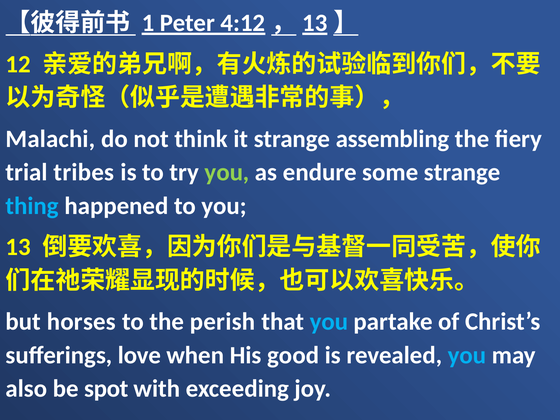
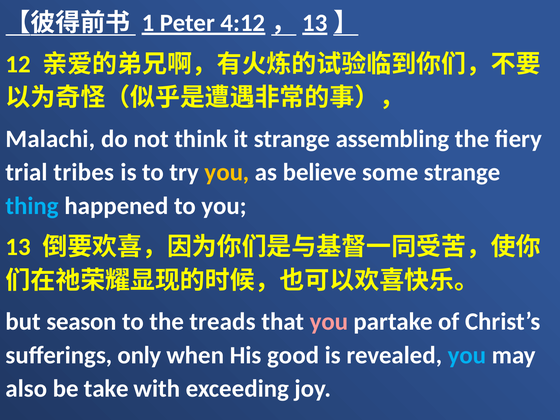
you colour: light green -> yellow (227, 172)
endure: endure -> believe (320, 172)
horses: horses -> season (82, 322)
perish: perish -> treads (223, 322)
you colour: light blue -> pink (329, 322)
love: love -> only (139, 355)
spot: spot -> take (106, 389)
